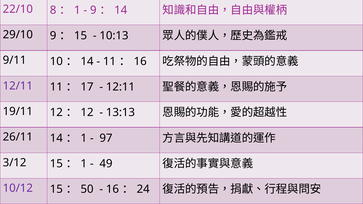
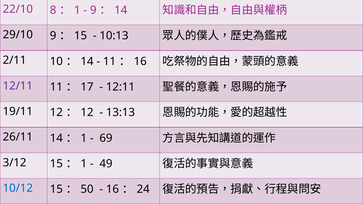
9/11: 9/11 -> 2/11 (15, 60)
97: 97 -> 69 (106, 138)
10/12 colour: purple -> blue (18, 188)
